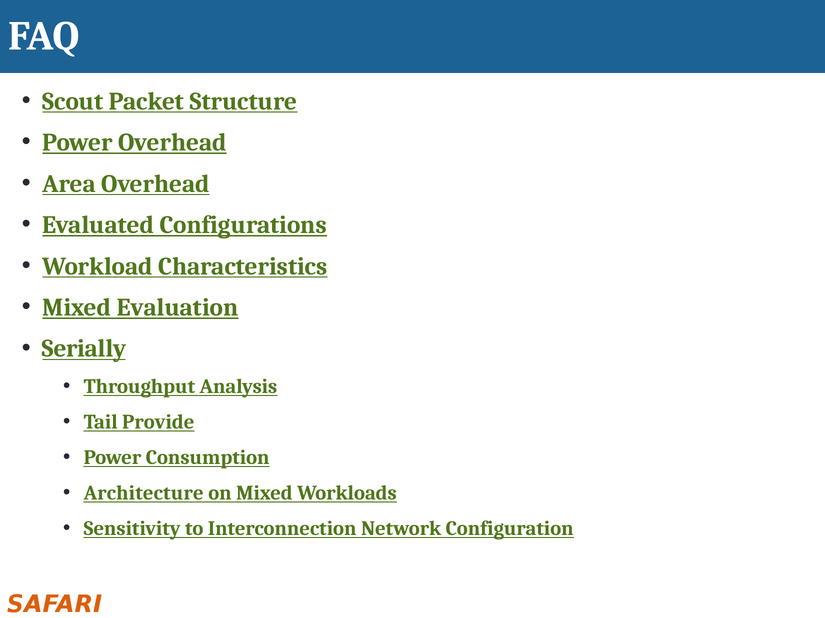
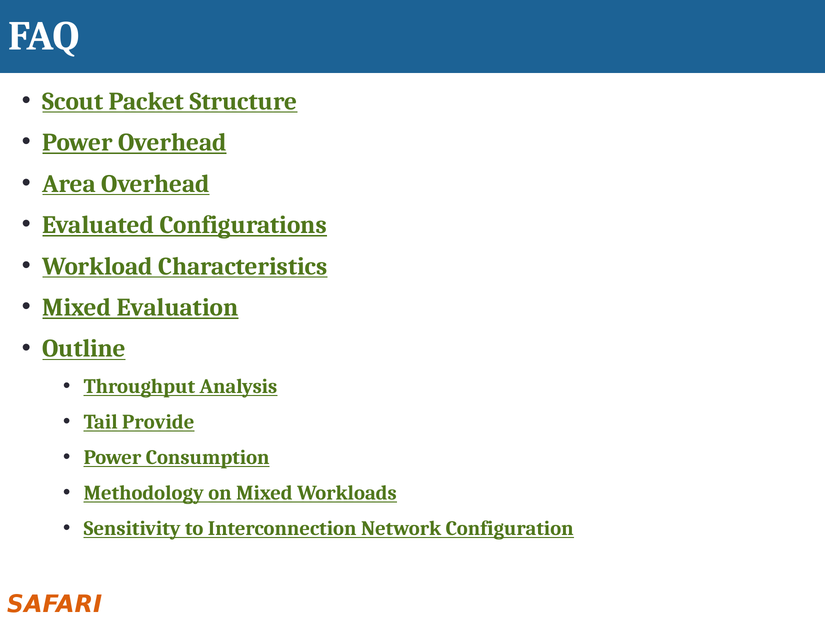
Serially: Serially -> Outline (84, 349)
Architecture: Architecture -> Methodology (144, 494)
